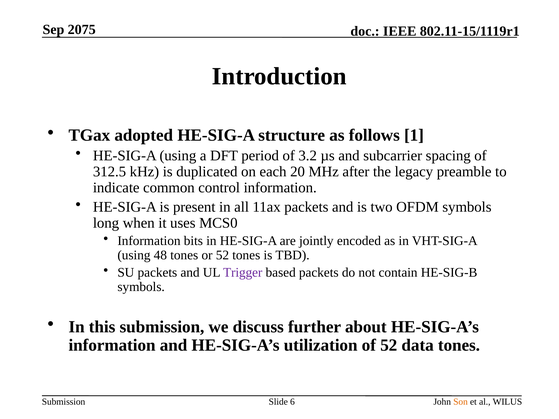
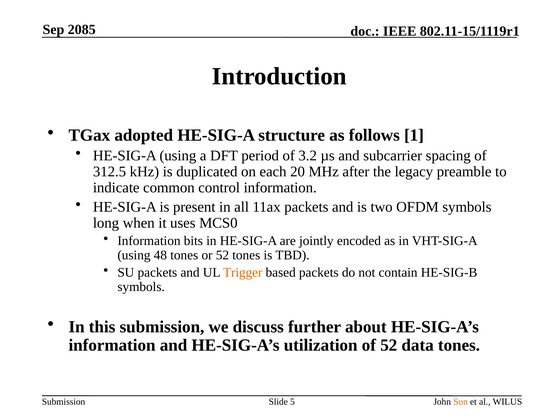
2075: 2075 -> 2085 (82, 30)
Trigger colour: purple -> orange (243, 273)
6: 6 -> 5 (292, 402)
